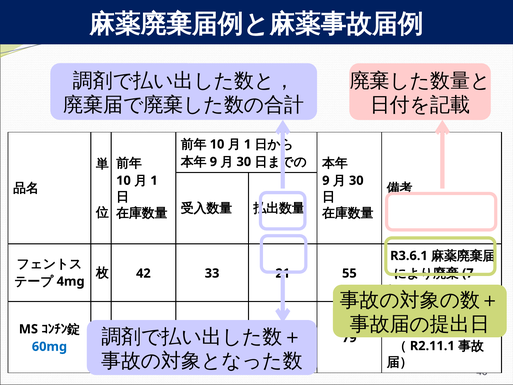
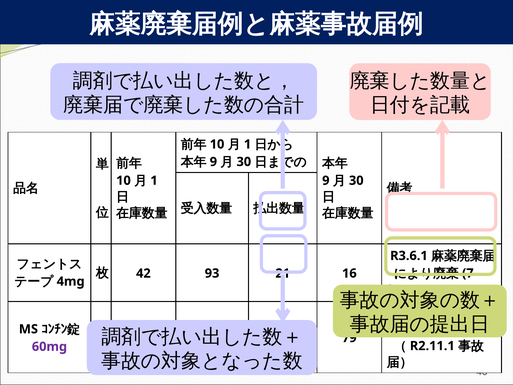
33: 33 -> 93 (212, 273)
55: 55 -> 16 (349, 273)
60mg colour: blue -> purple (49, 346)
